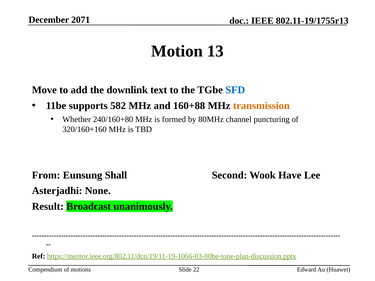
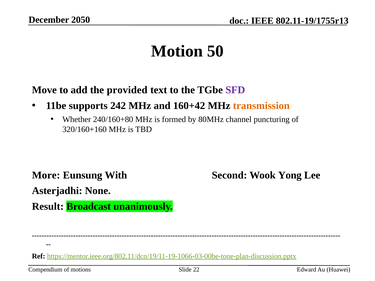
2071: 2071 -> 2050 (81, 20)
13: 13 -> 50 (215, 51)
downlink: downlink -> provided (127, 90)
SFD colour: blue -> purple (235, 90)
582: 582 -> 242 (118, 106)
160+88: 160+88 -> 160+42 (189, 106)
From: From -> More (46, 175)
Shall: Shall -> With (116, 175)
Have: Have -> Yong (290, 175)
